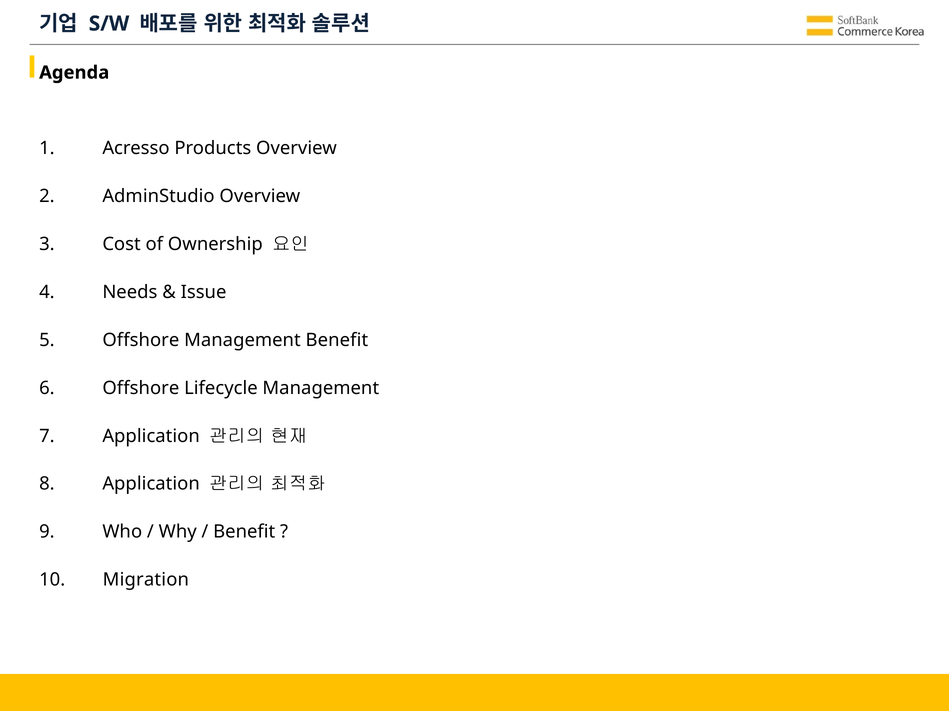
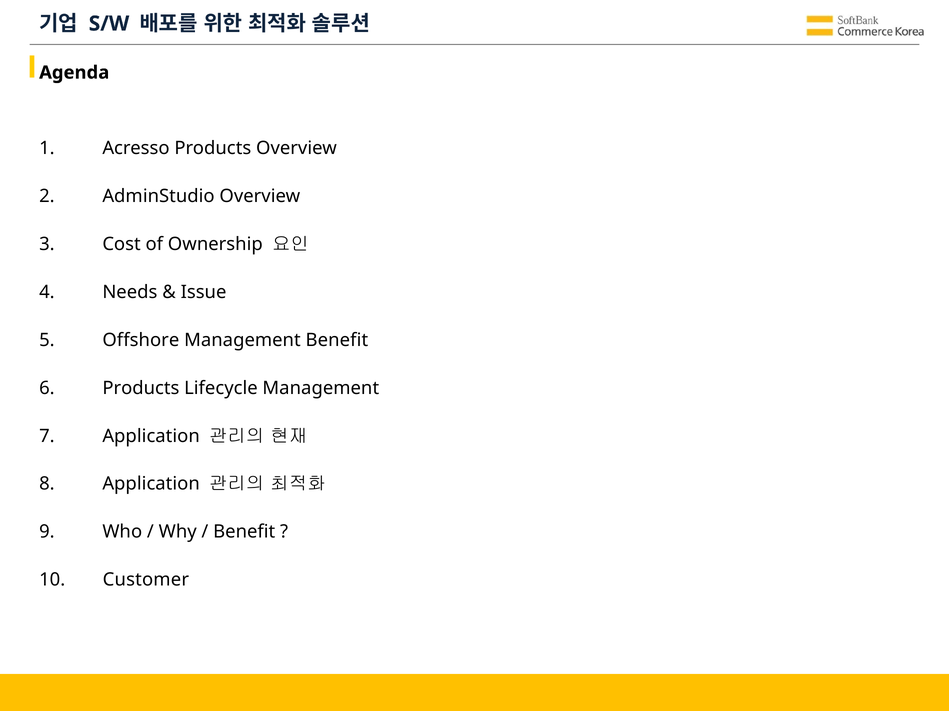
Offshore: Offshore -> Products (141, 388)
Migration: Migration -> Customer (146, 580)
